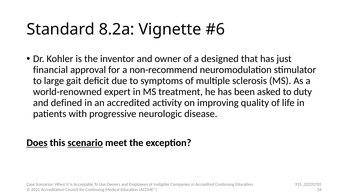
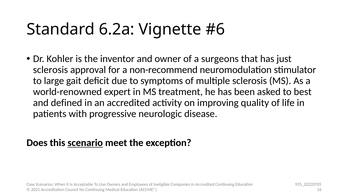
8.2a: 8.2a -> 6.2a (117, 29)
designed: designed -> surgeons (220, 59)
financial: financial -> sclerosis (51, 70)
duty: duty -> best (303, 92)
Does underline: present -> none (37, 143)
